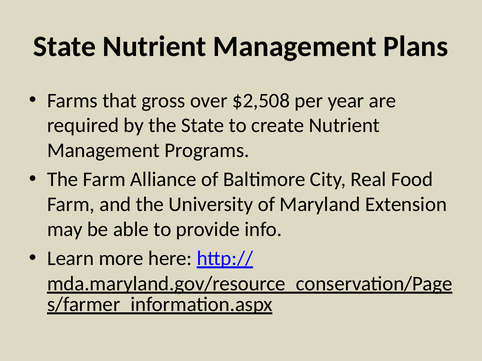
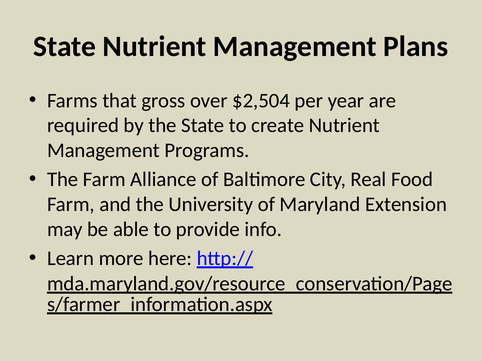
$2,508: $2,508 -> $2,504 (261, 101)
